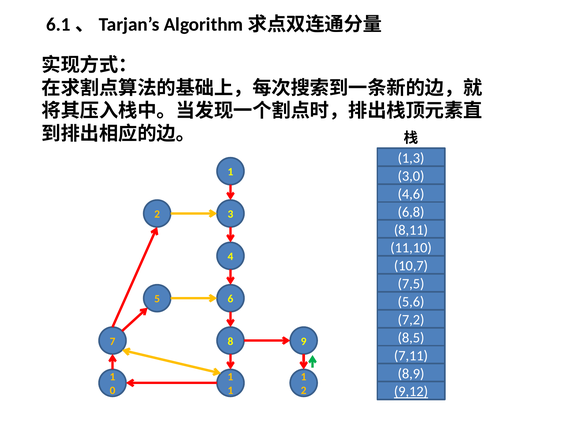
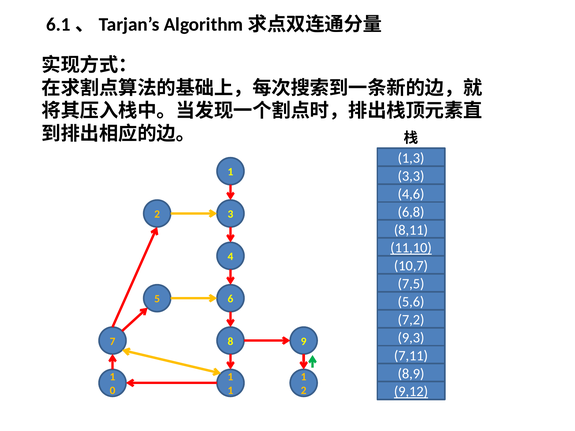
3,0: 3,0 -> 3,3 (411, 176)
11,10 underline: none -> present (411, 248)
8,5: 8,5 -> 9,3 (411, 338)
